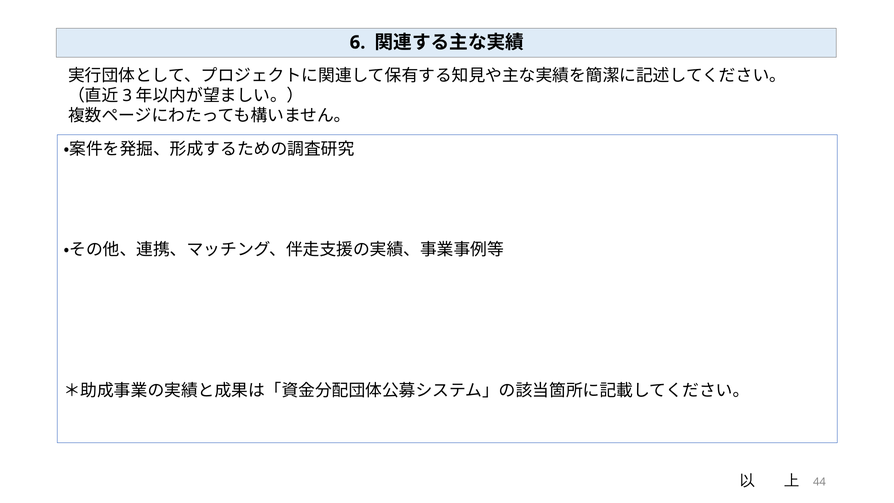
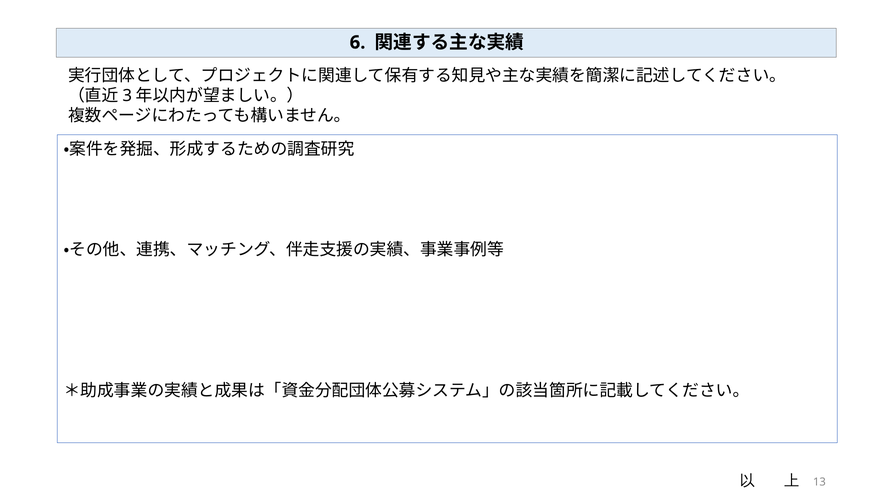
44: 44 -> 13 (819, 482)
